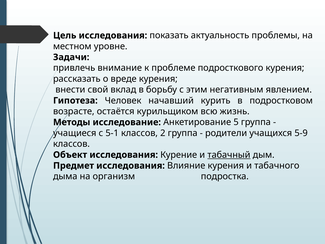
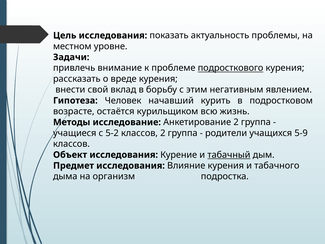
подросткового underline: none -> present (231, 68)
Анкетирование 5: 5 -> 2 (236, 122)
5-1: 5-1 -> 5-2 (112, 133)
